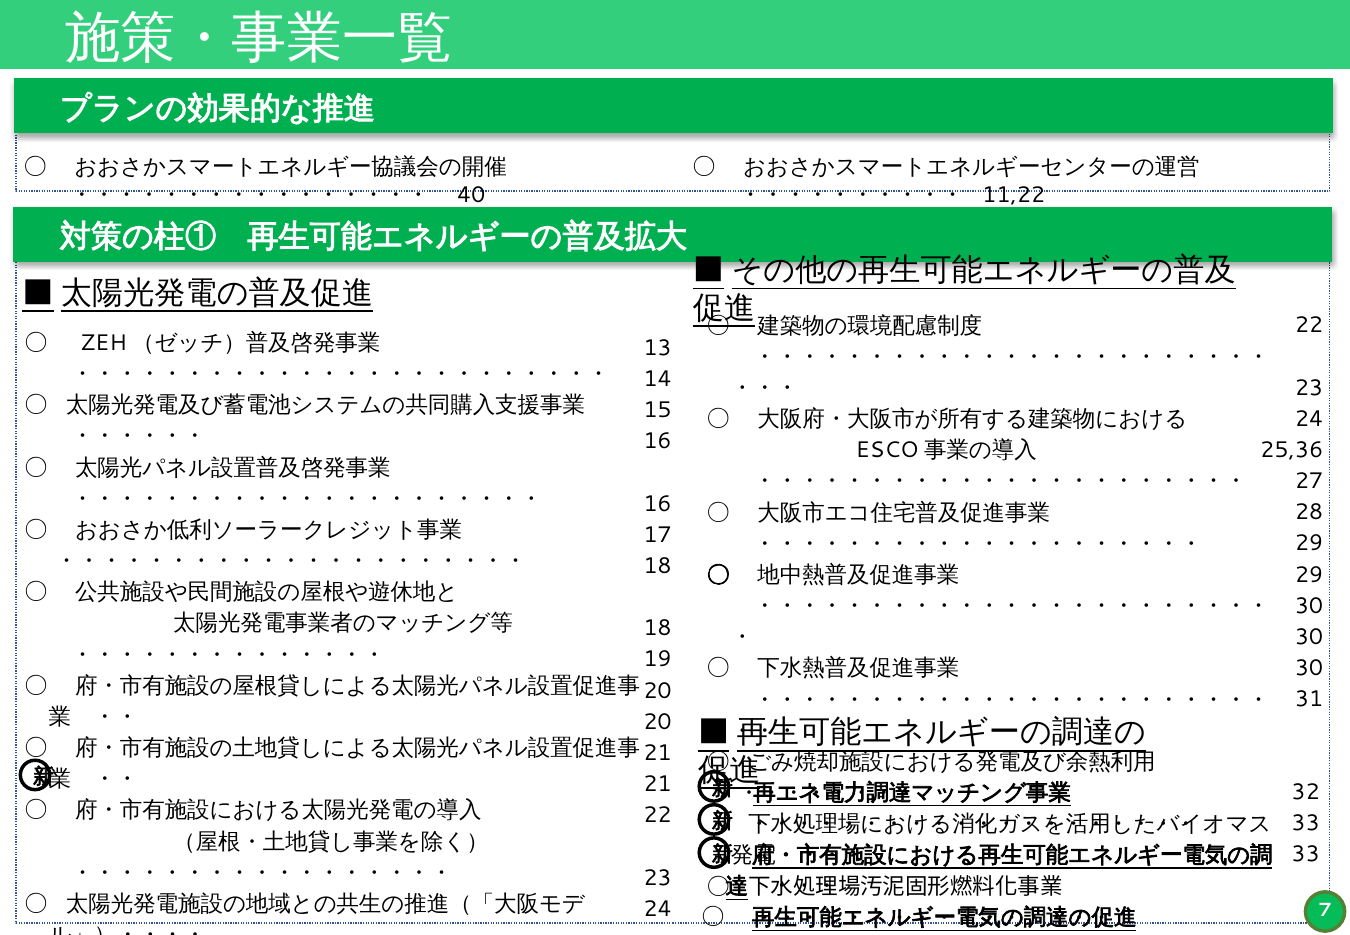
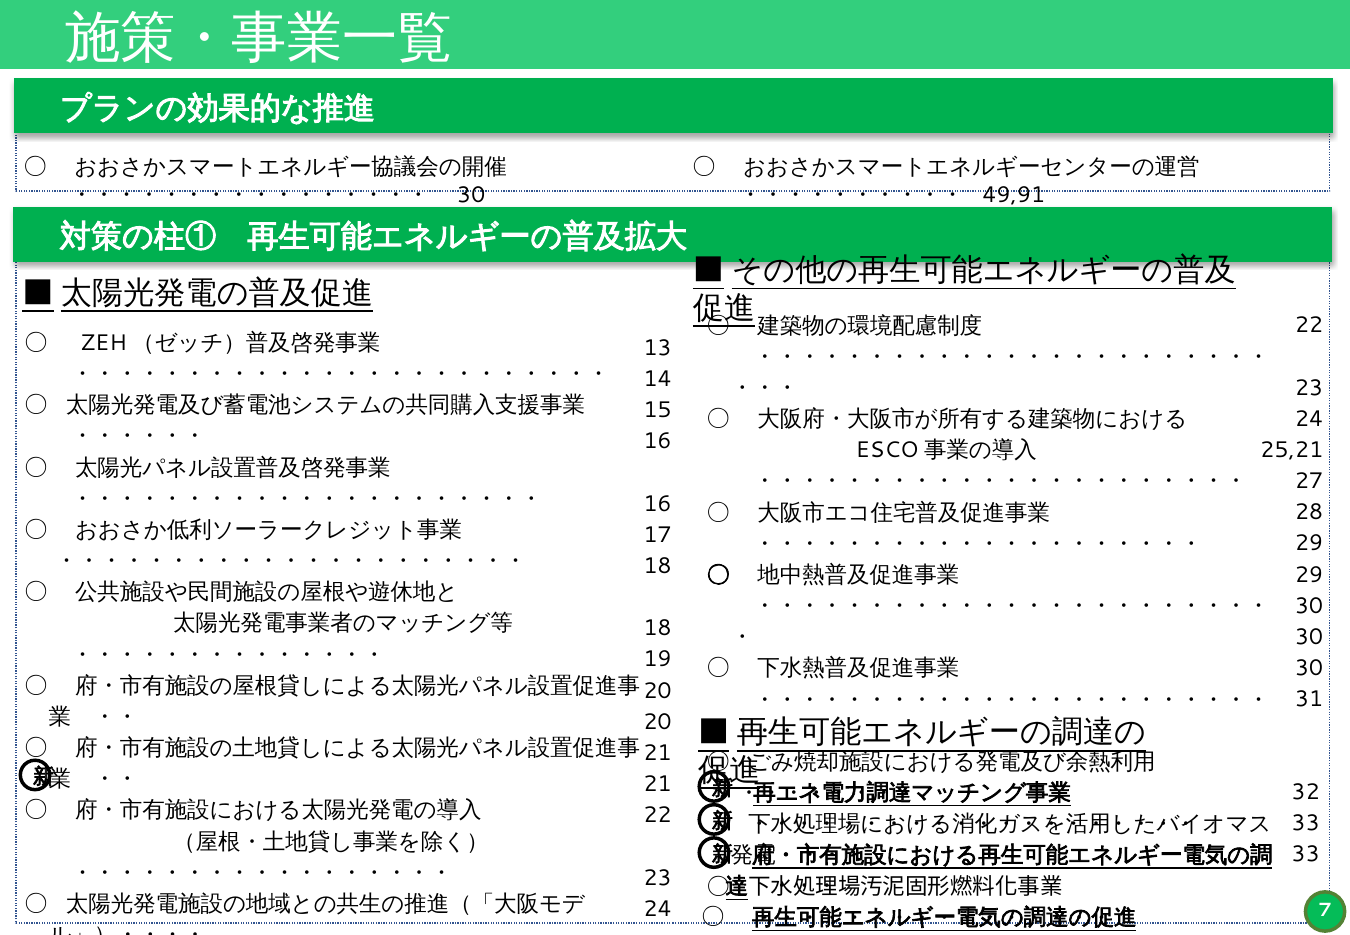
11,22: 11,22 -> 49,91 (1014, 195)
40: 40 -> 30 (471, 195)
25,36: 25,36 -> 25,21 (1292, 450)
